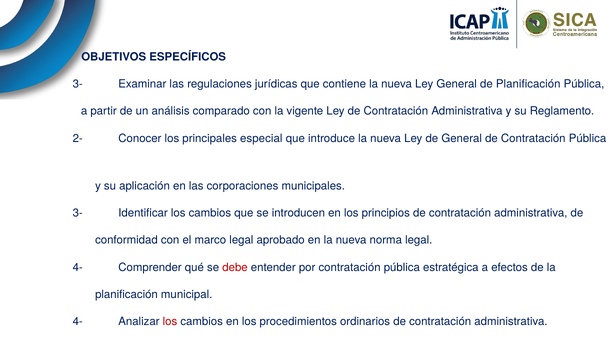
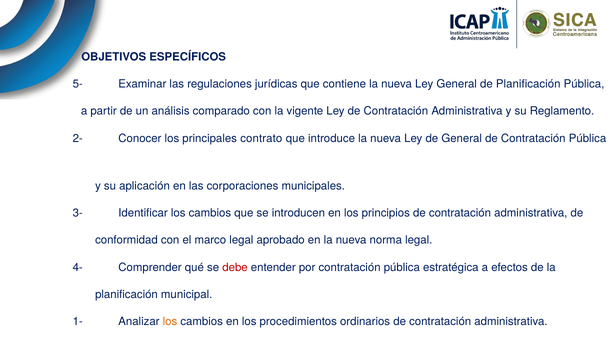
3-: 3- -> 5- (78, 84)
especial: especial -> contrato (261, 139)
4-: 4- -> 1- (78, 322)
los colour: red -> orange (170, 322)
